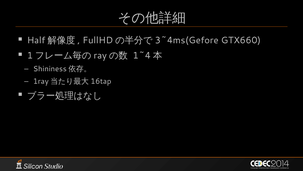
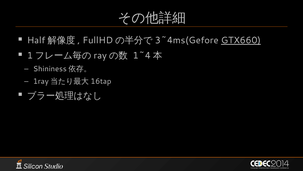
GTX660 underline: none -> present (241, 40)
